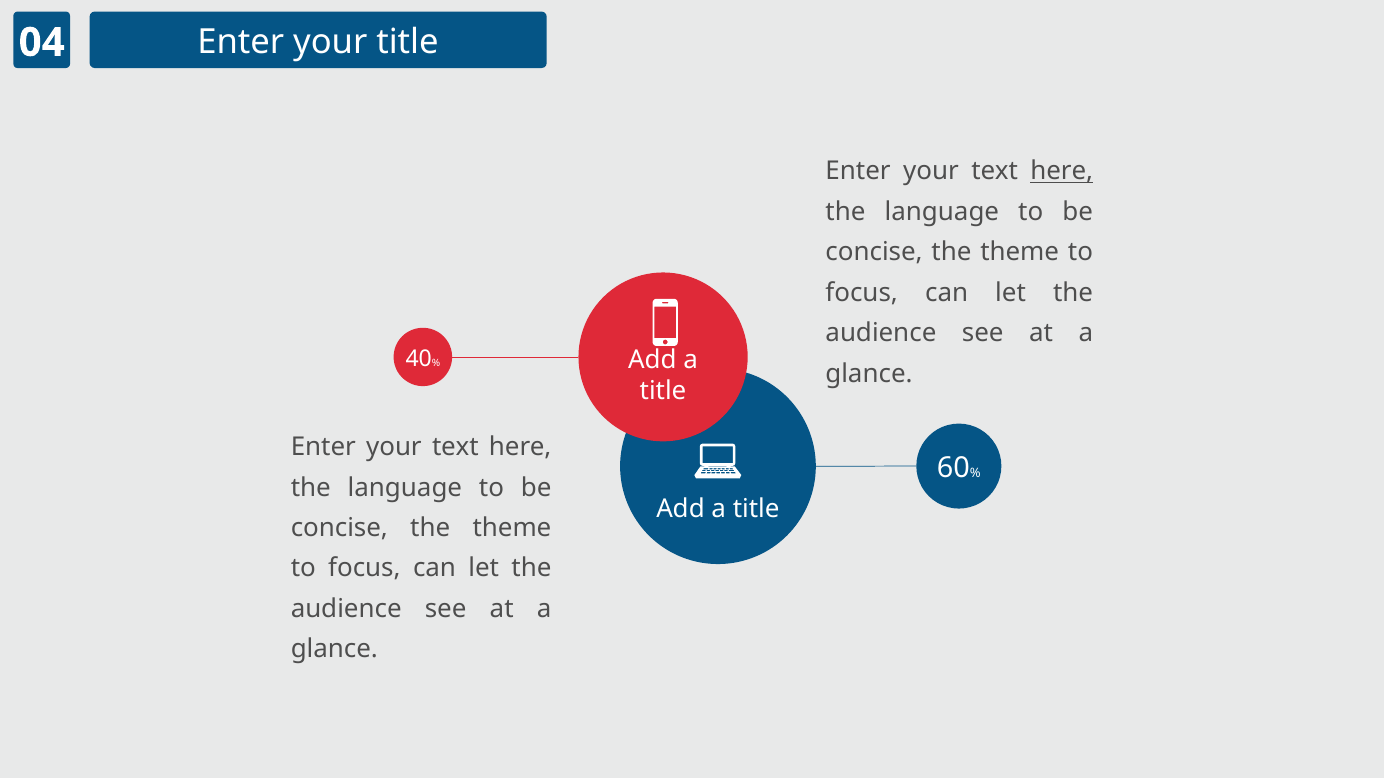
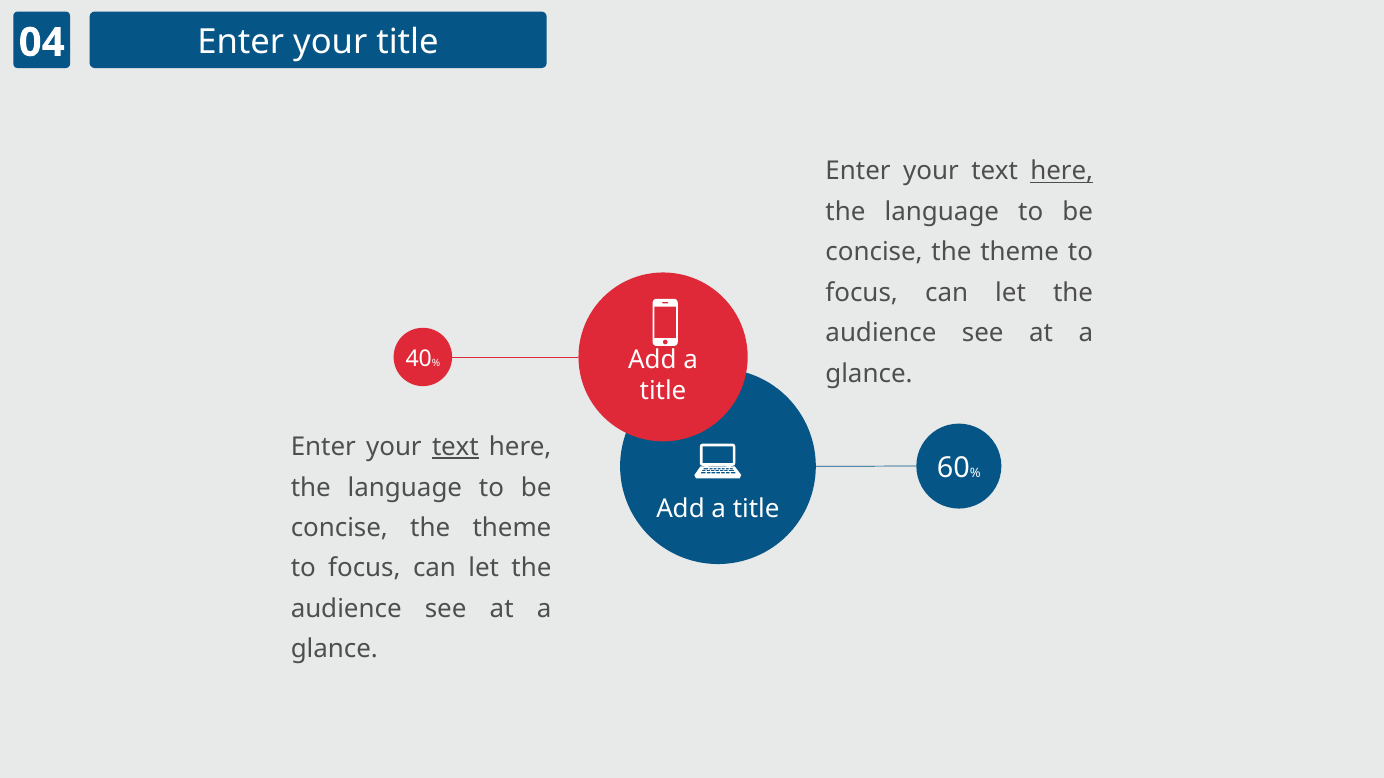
text underline: none -> present (455, 447)
